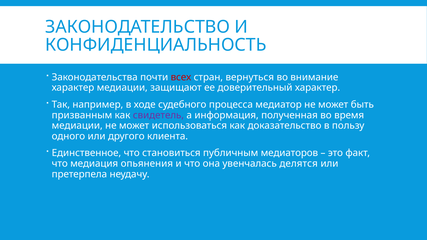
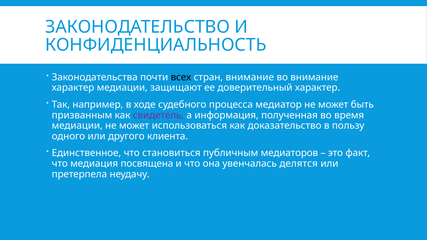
всех colour: red -> black (181, 77)
стран вернуться: вернуться -> внимание (250, 77)
опьянения: опьянения -> посвящена (147, 164)
